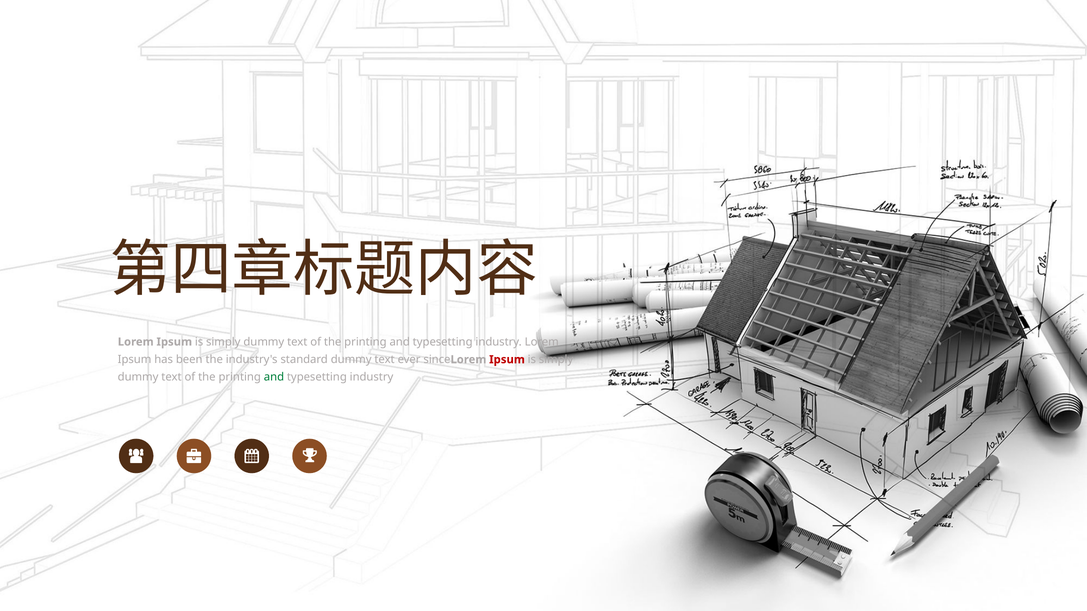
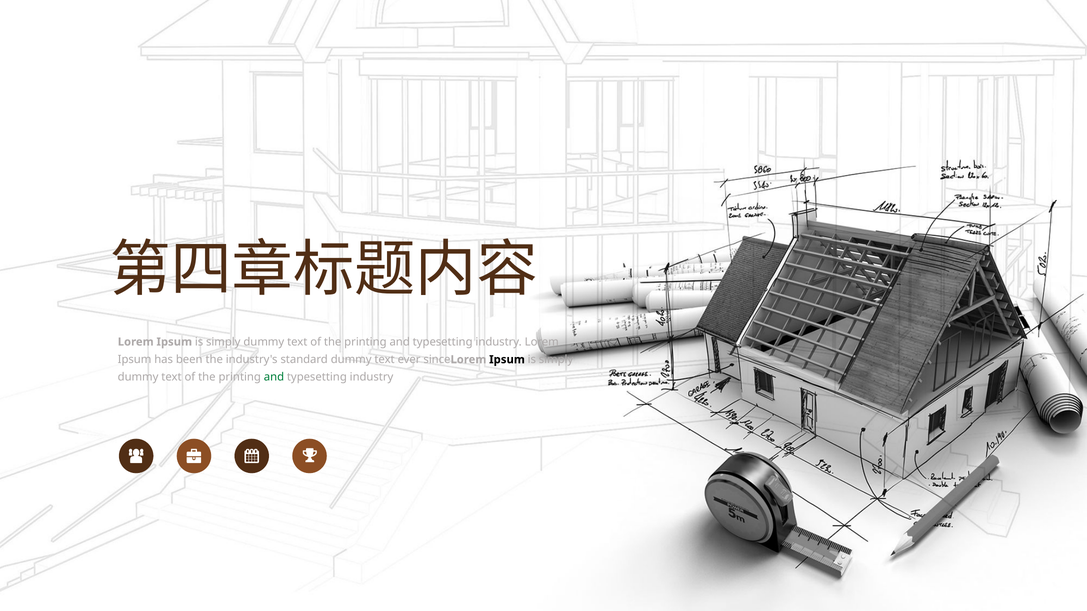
Ipsum colour: red -> black (507, 360)
